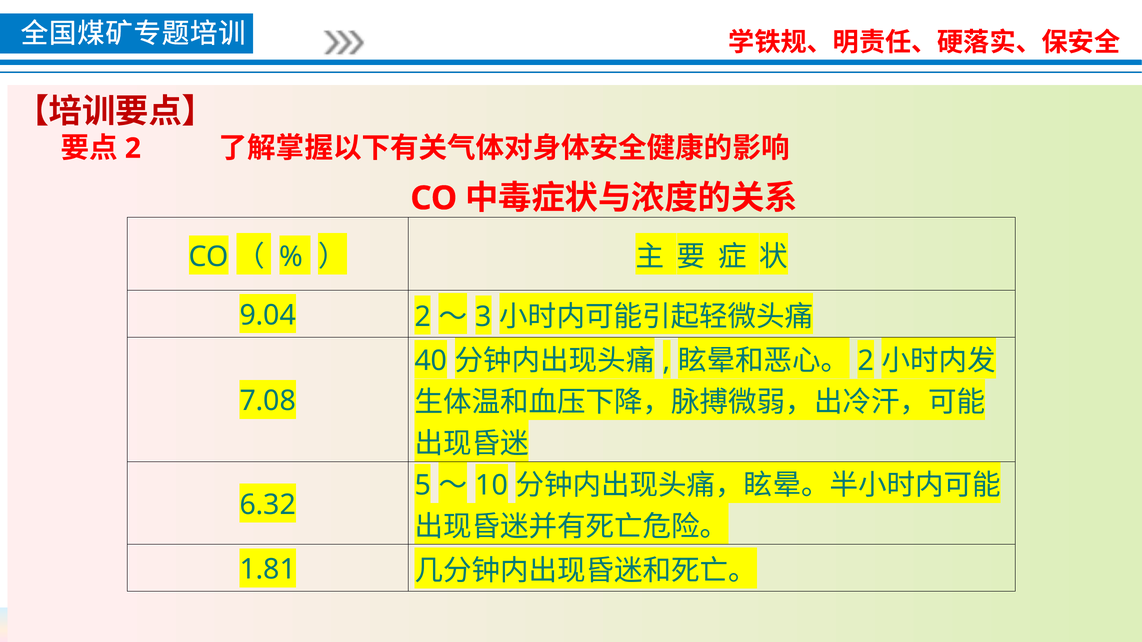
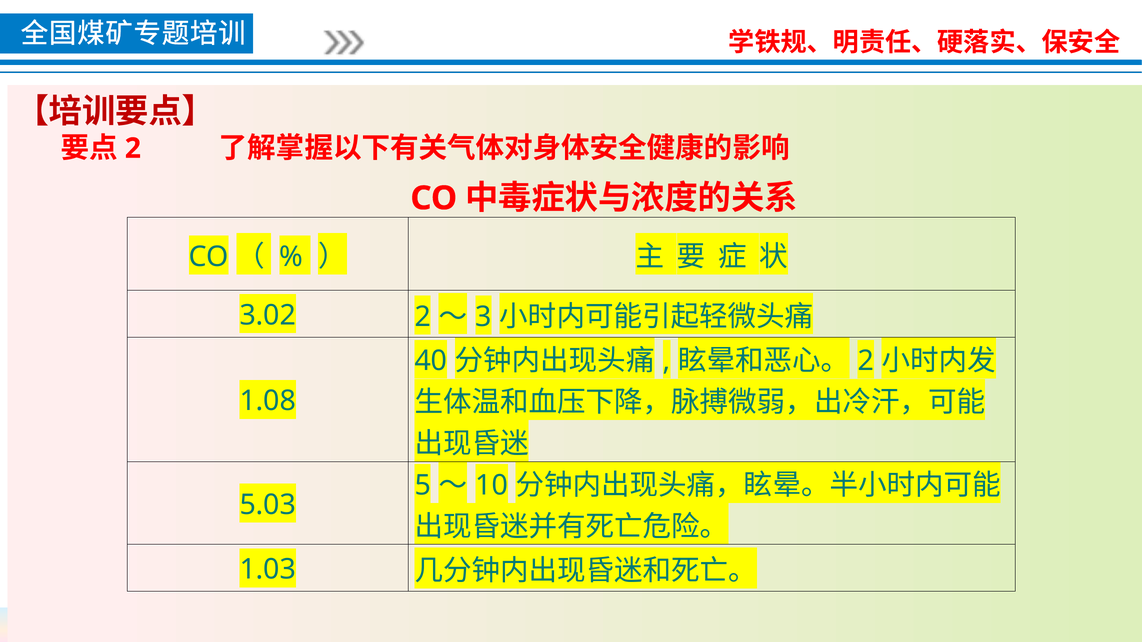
9.04: 9.04 -> 3.02 (268, 315)
7.08: 7.08 -> 1.08 (268, 401)
6.32: 6.32 -> 5.03 (268, 505)
1.81: 1.81 -> 1.03 (268, 570)
